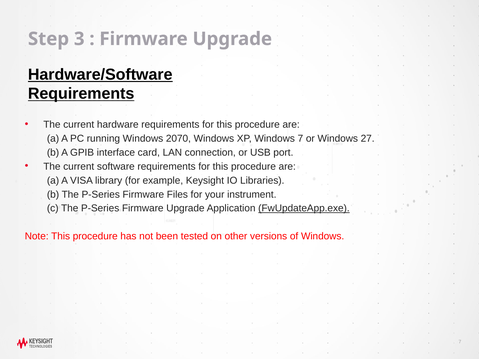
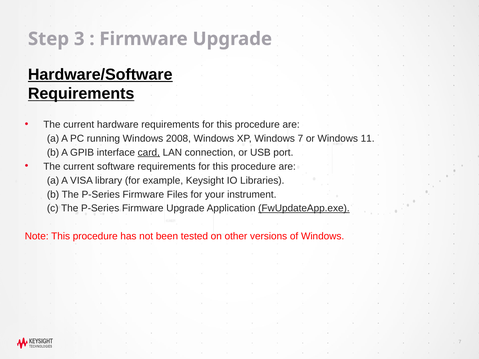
2070: 2070 -> 2008 (178, 139)
27: 27 -> 11 (368, 139)
card underline: none -> present (149, 153)
